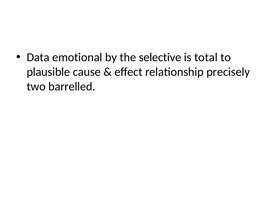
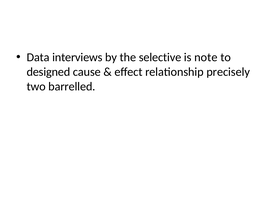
emotional: emotional -> interviews (77, 57)
total: total -> note (206, 57)
plausible: plausible -> designed (48, 72)
